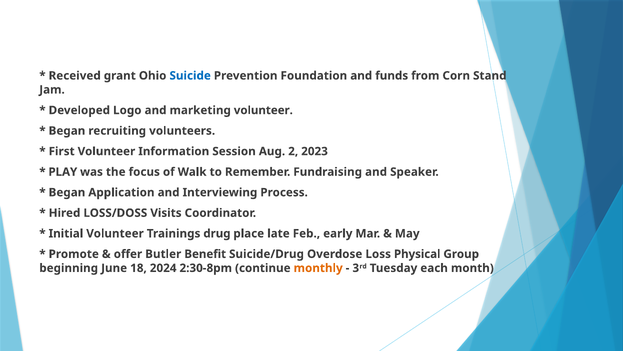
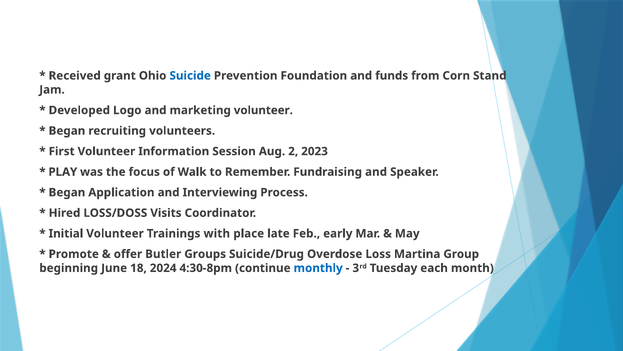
drug: drug -> with (217, 233)
Benefit: Benefit -> Groups (205, 254)
Physical: Physical -> Martina (417, 254)
2:30-8pm: 2:30-8pm -> 4:30-8pm (206, 268)
monthly colour: orange -> blue (318, 268)
